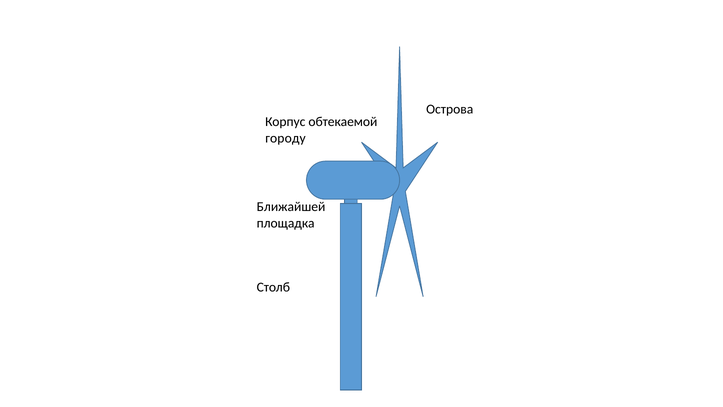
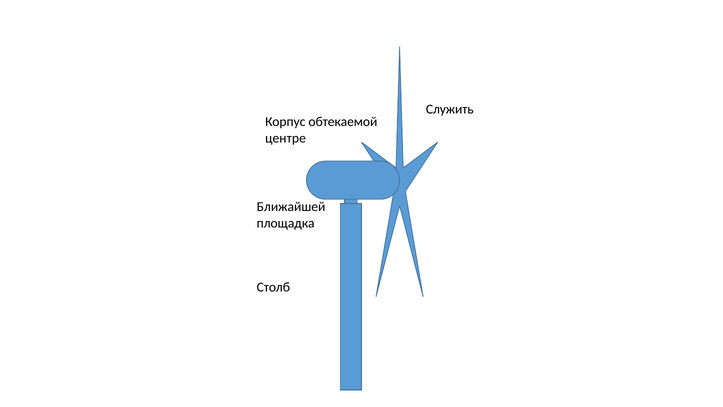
Острова: Острова -> Служить (450, 109)
городу: городу -> центре (286, 138)
